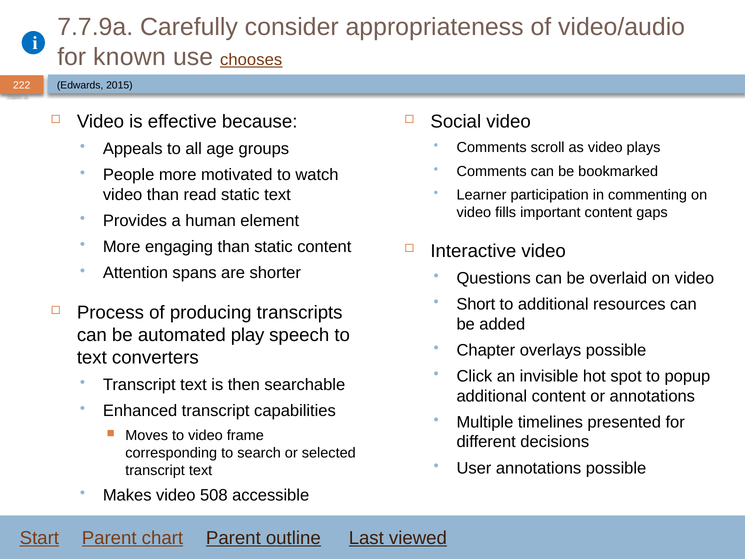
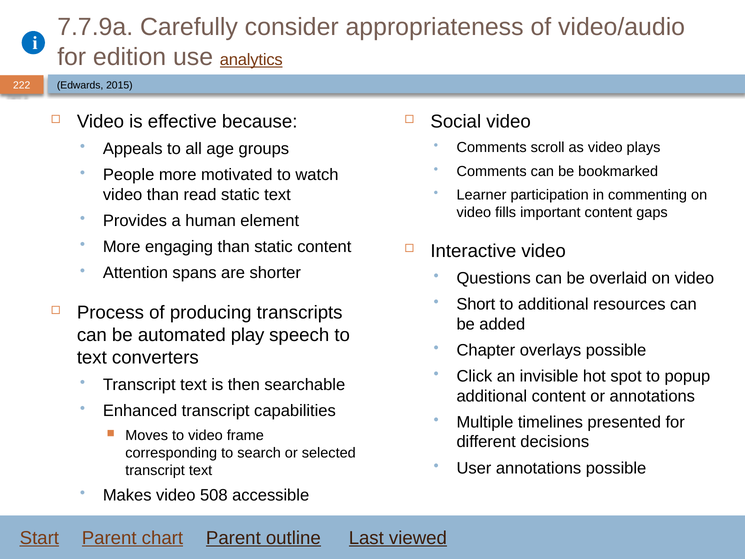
known: known -> edition (130, 57)
chooses: chooses -> analytics (251, 60)
